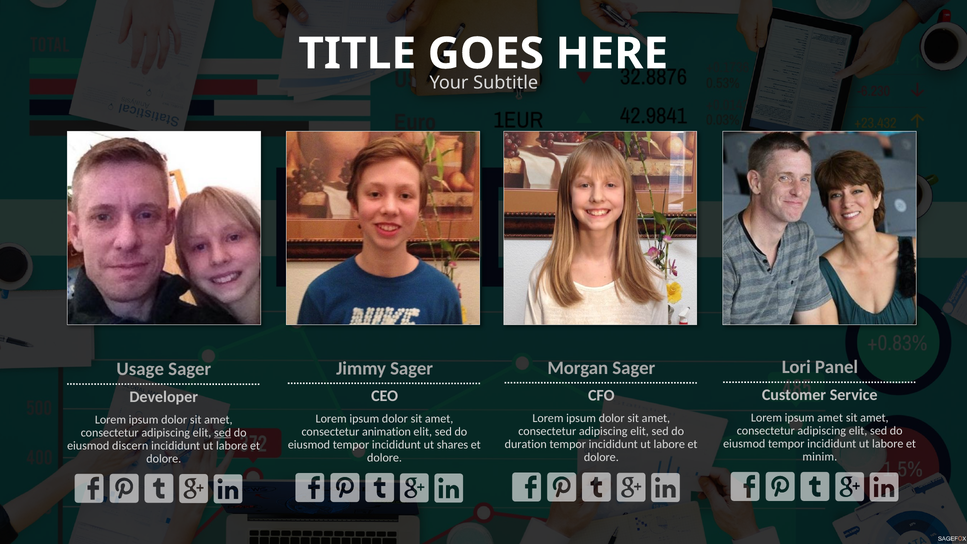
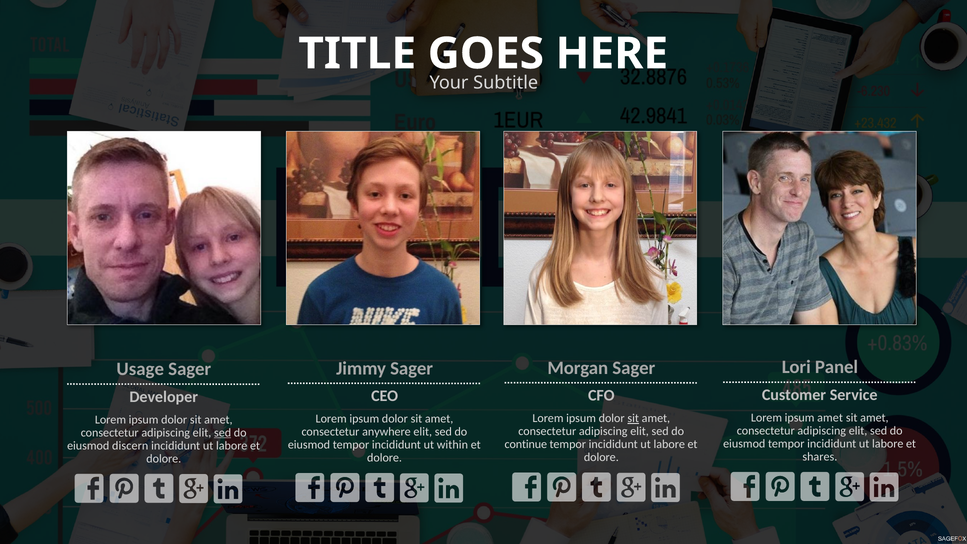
sit underline: none -> present (633, 418)
animation: animation -> anywhere (386, 432)
duration: duration -> continue (526, 444)
shares: shares -> within (452, 445)
minim: minim -> shares (820, 457)
